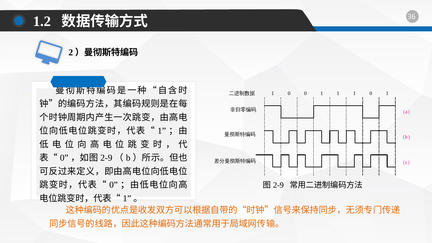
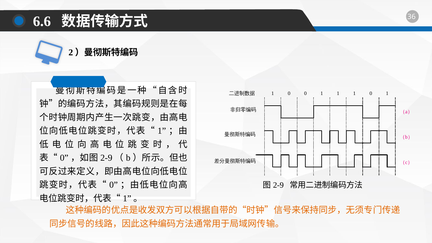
1.2: 1.2 -> 6.6 (42, 21)
